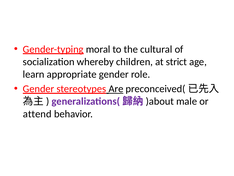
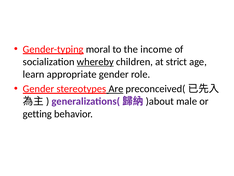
cultural: cultural -> income (156, 49)
whereby underline: none -> present (95, 62)
attend: attend -> getting (37, 114)
